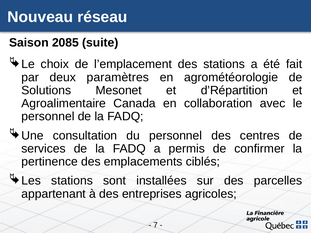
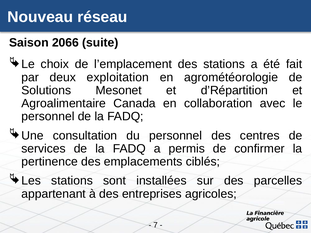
2085: 2085 -> 2066 (65, 43)
paramètres: paramètres -> exploitation (118, 77)
